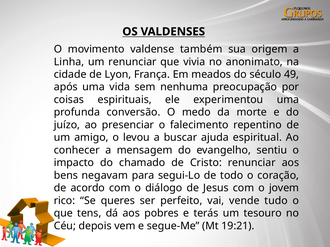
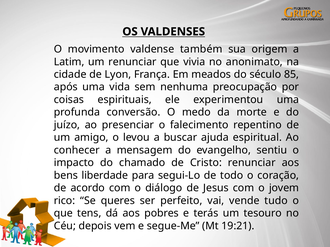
Linha: Linha -> Latim (69, 62)
49: 49 -> 85 (292, 75)
negavam: negavam -> liberdade (105, 176)
